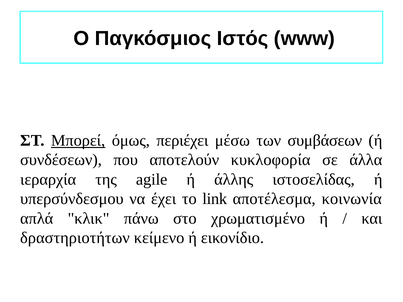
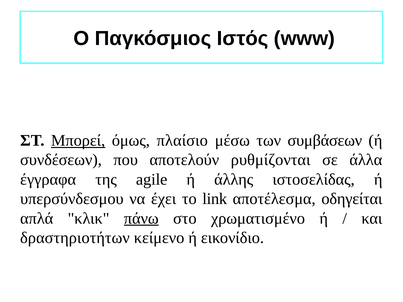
περιέχει: περιέχει -> πλαίσιο (182, 140)
κυκλοφορία: κυκλοφορία -> ρυθμίζονται (271, 160)
ιεραρχία: ιεραρχία -> έγγραφα (48, 179)
κοινωνία: κοινωνία -> οδηγείται (352, 199)
πάνω underline: none -> present (141, 218)
